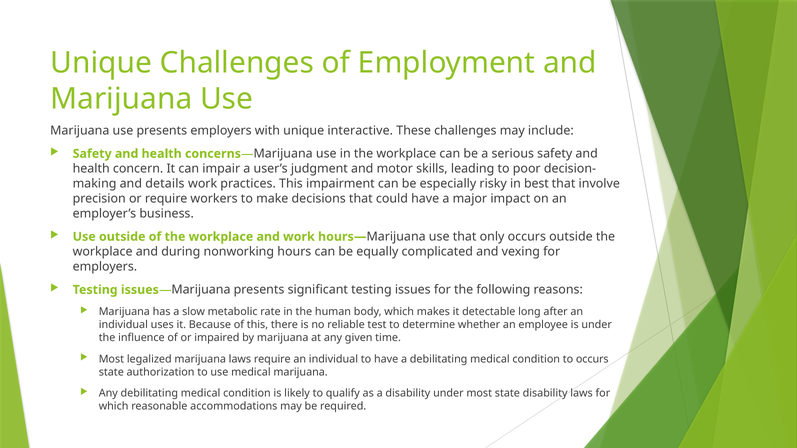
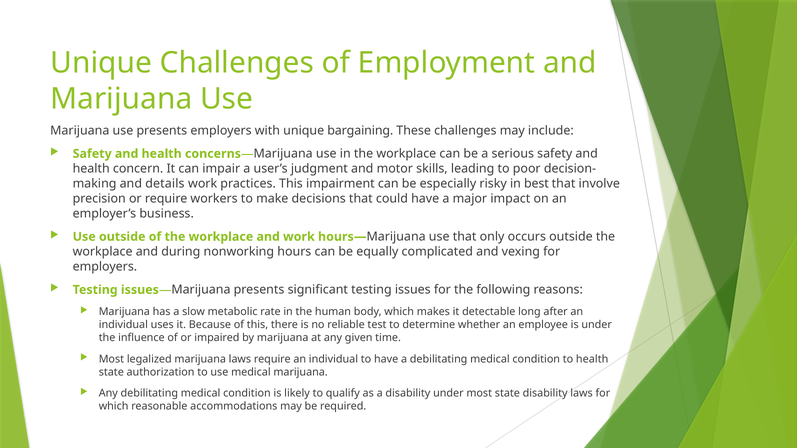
interactive: interactive -> bargaining (360, 131)
to occurs: occurs -> health (592, 359)
